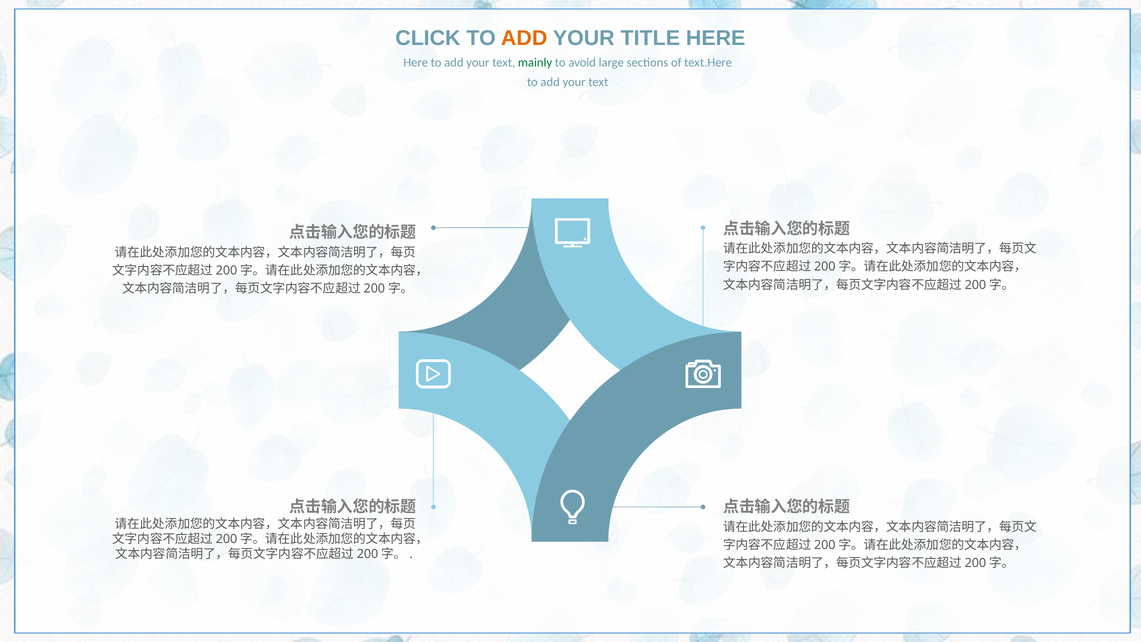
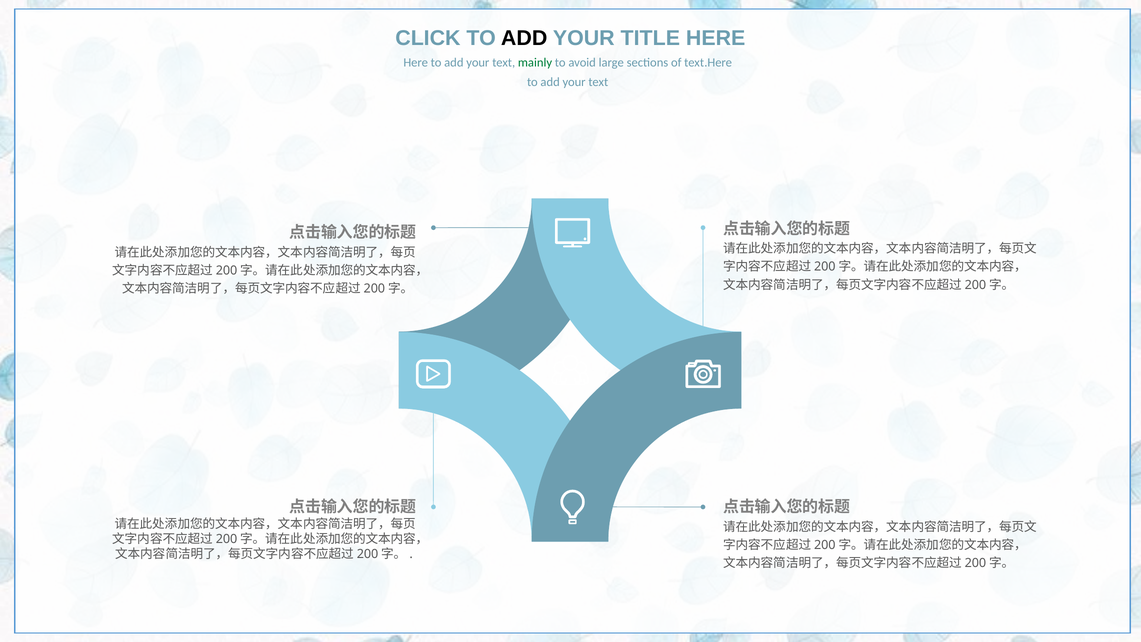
ADD colour: orange -> black (524, 38)
